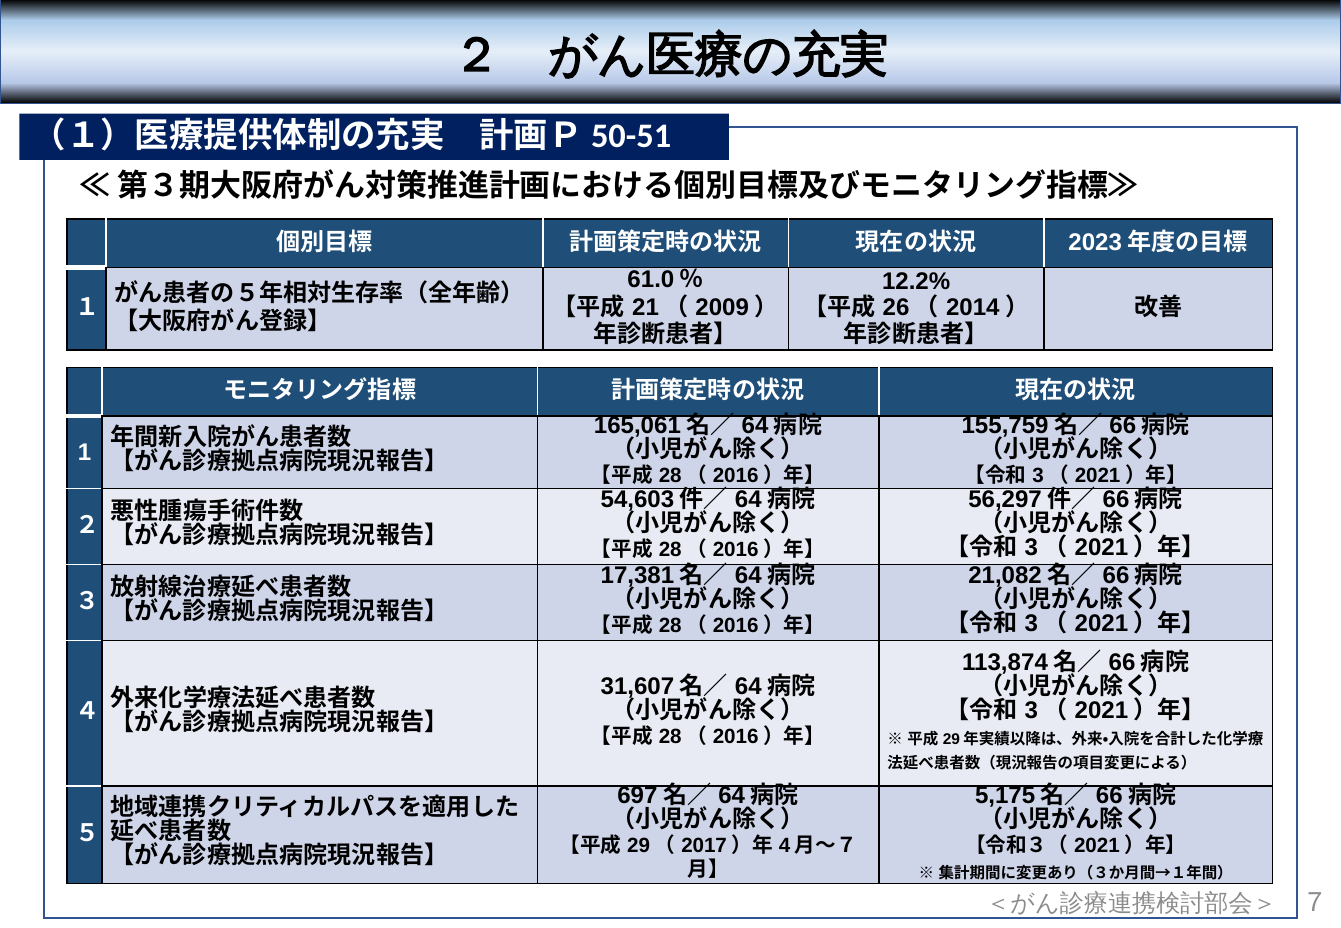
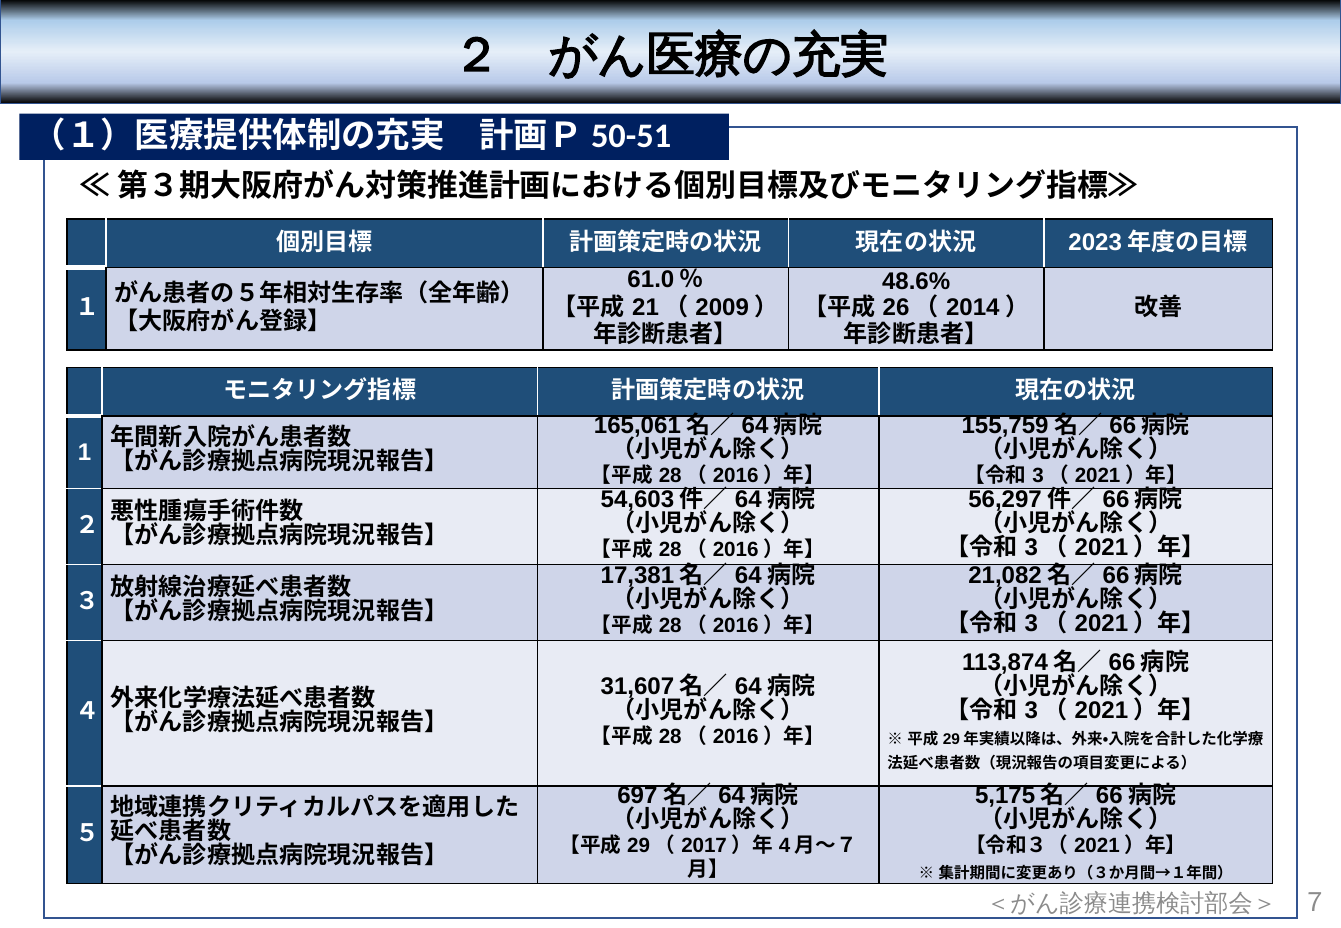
12.2%: 12.2% -> 48.6% (916, 282)
